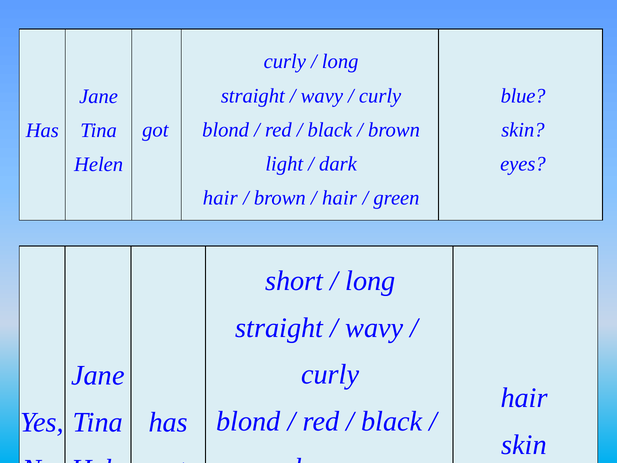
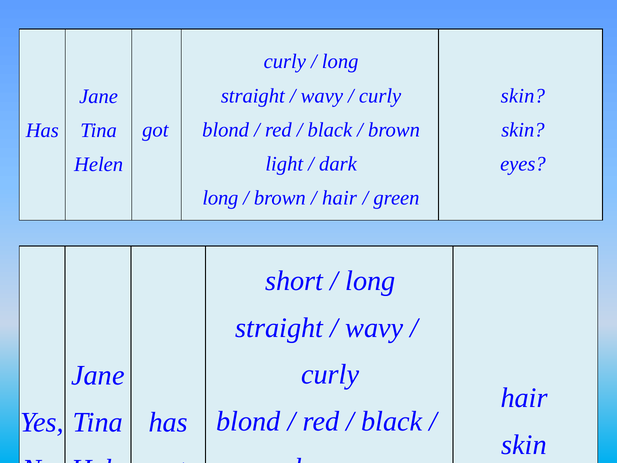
blue: blue -> skin (523, 96)
hair: hair -> long (220, 198)
